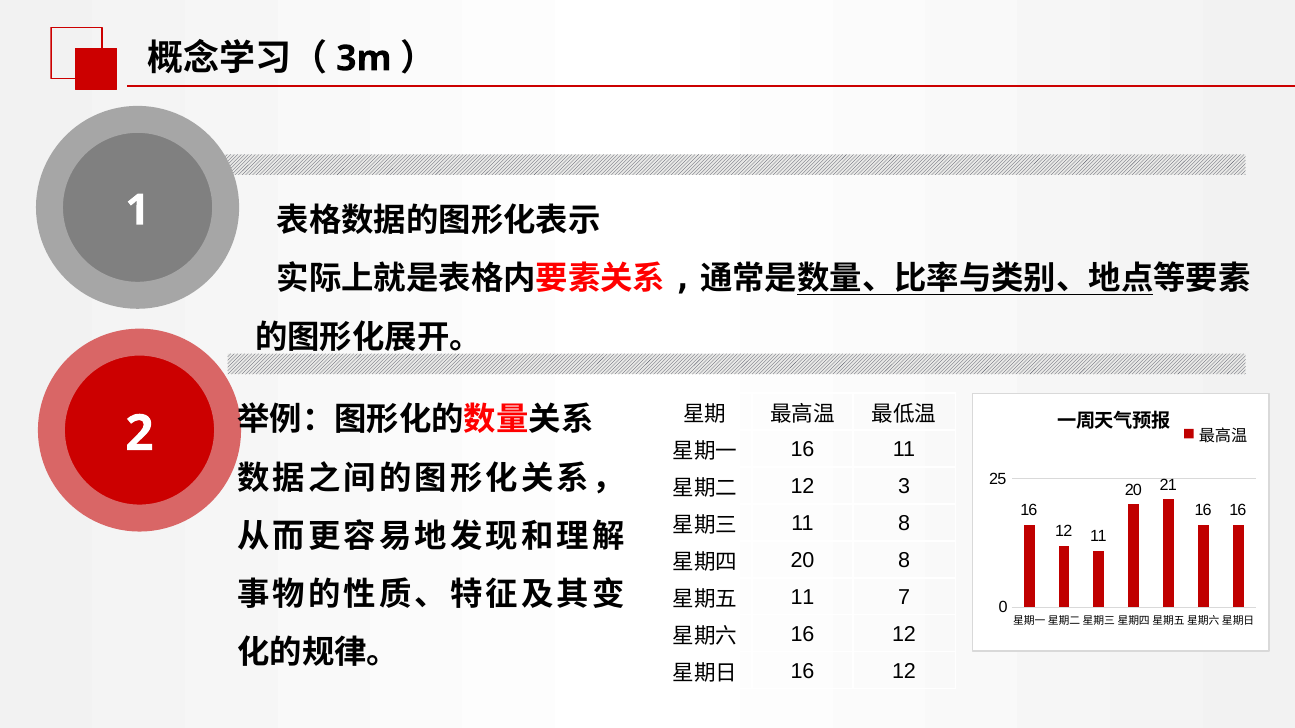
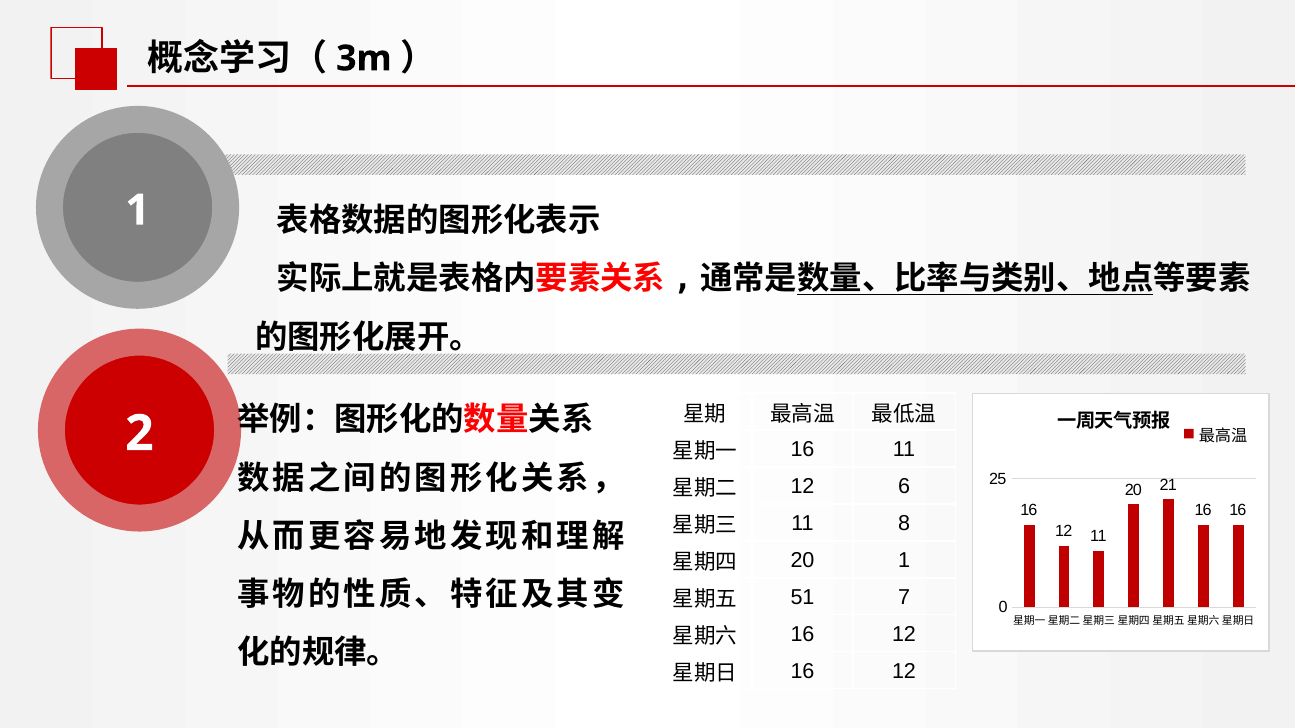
3: 3 -> 6 (904, 487)
20 8: 8 -> 1 (904, 561)
11: 11 -> 51 (802, 598)
